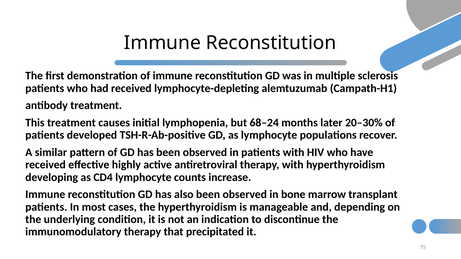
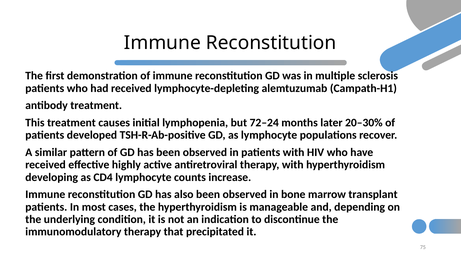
68–24: 68–24 -> 72–24 (264, 123)
